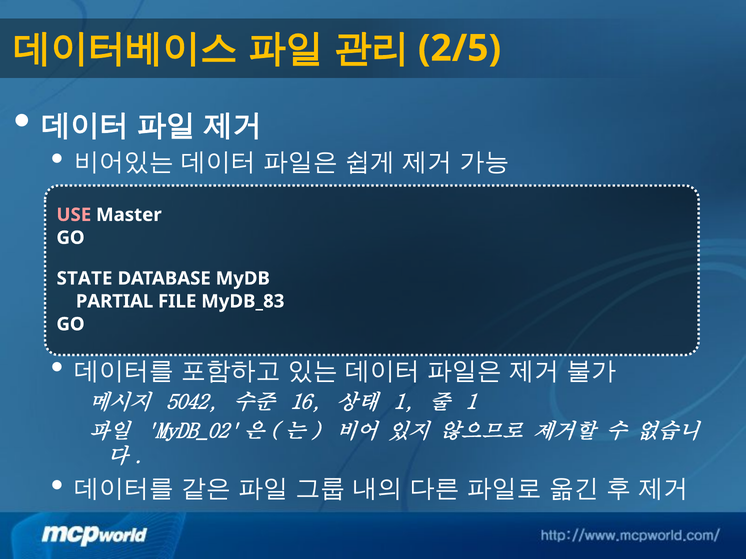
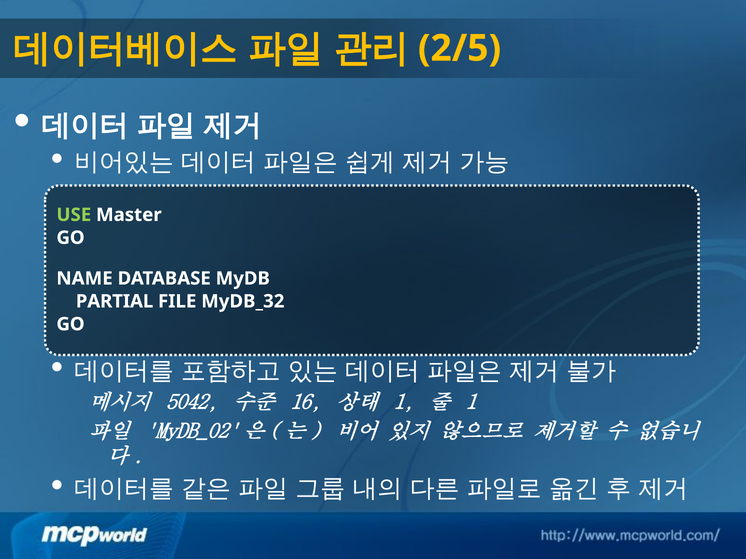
USE colour: pink -> light green (74, 215)
STATE: STATE -> NAME (85, 279)
MyDB_83: MyDB_83 -> MyDB_32 (243, 302)
